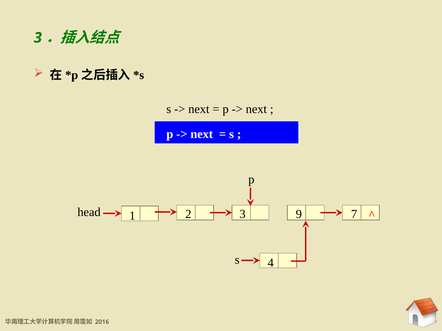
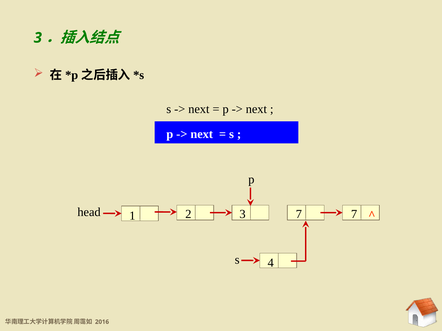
3 9: 9 -> 7 (299, 215)
